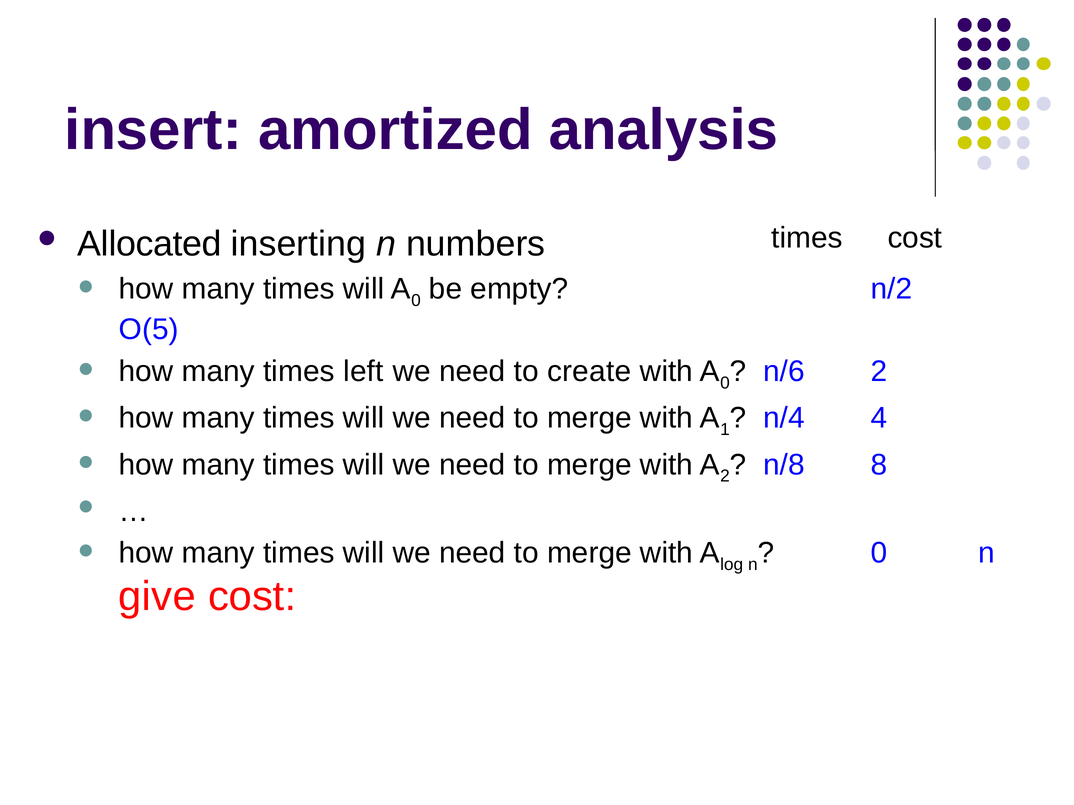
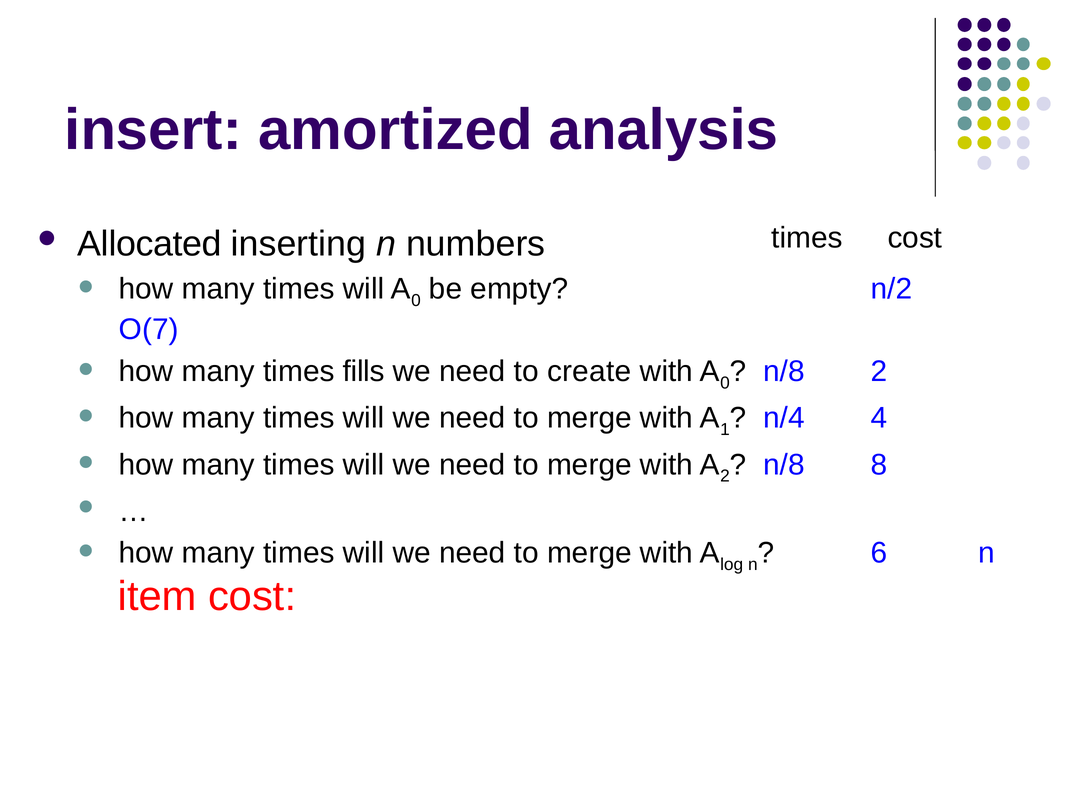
O(5: O(5 -> O(7 (149, 330)
left: left -> fills (364, 372)
n/6: n/6 -> n/8 (784, 372)
0: 0 -> 6 (879, 553)
give: give -> item (157, 597)
